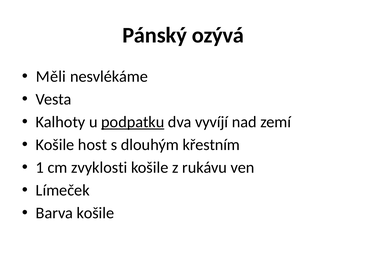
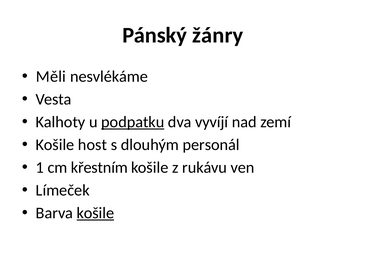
ozývá: ozývá -> žánry (218, 35)
křestním: křestním -> personál (211, 145)
zvyklosti: zvyklosti -> křestním (99, 168)
košile underline: none -> present (95, 213)
